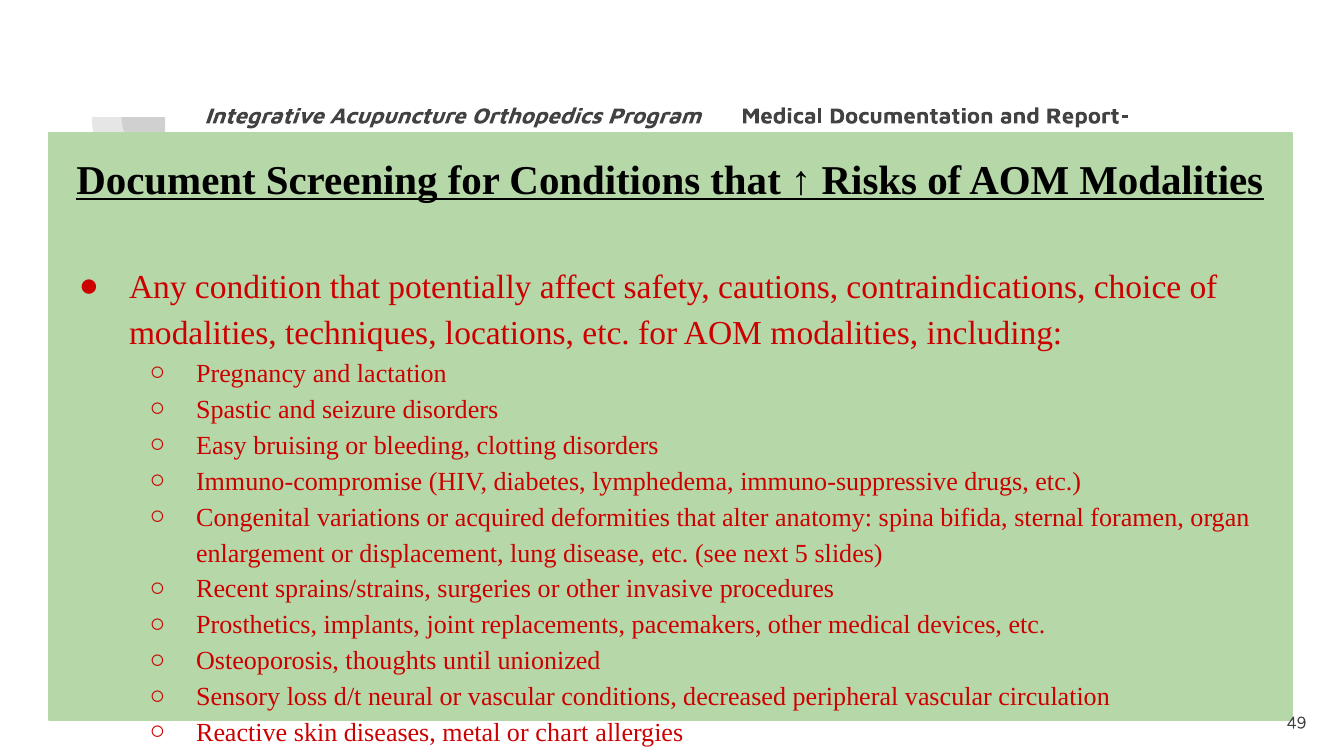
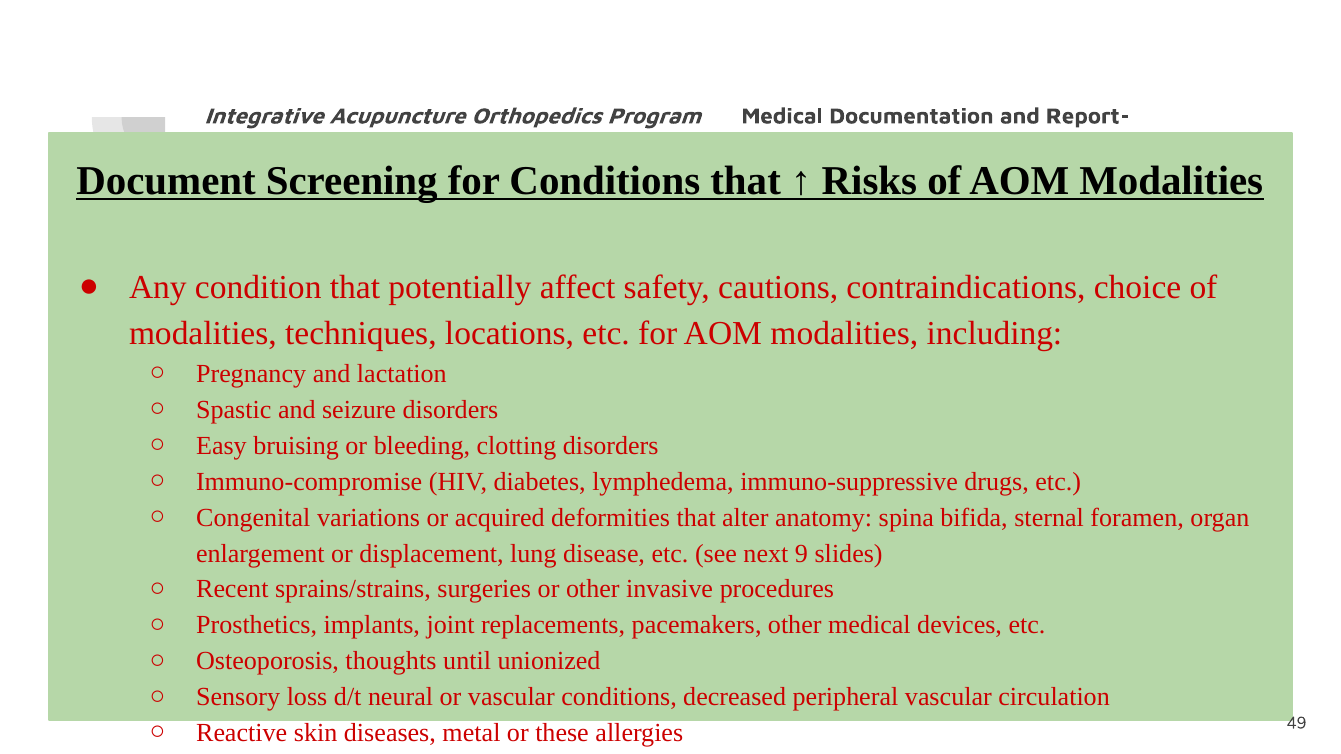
5: 5 -> 9 (801, 554)
chart: chart -> these (562, 733)
